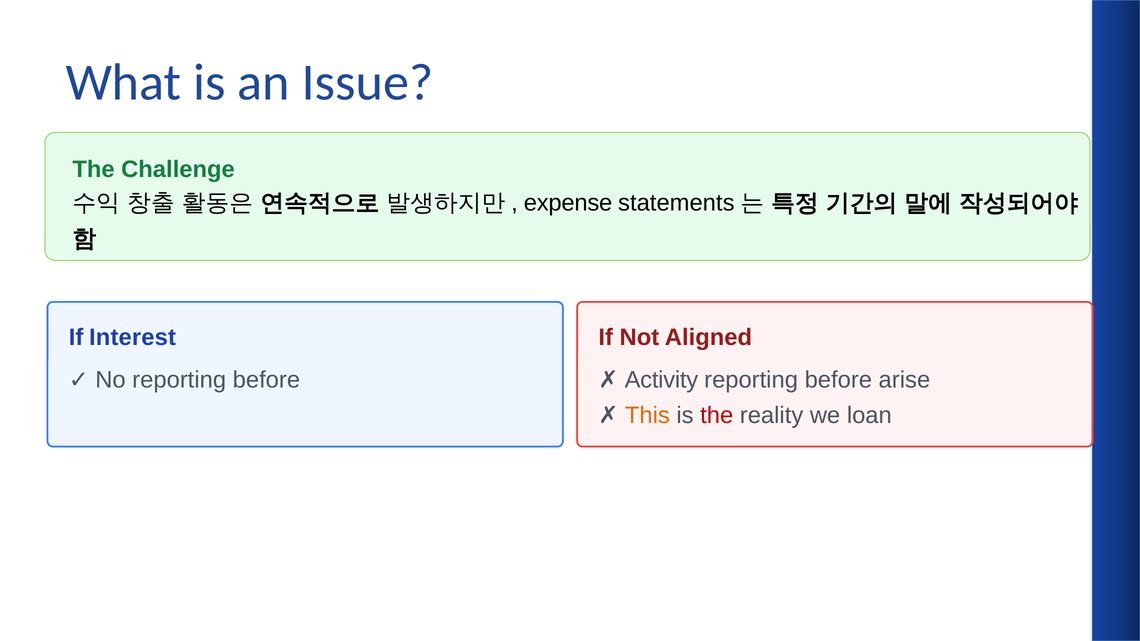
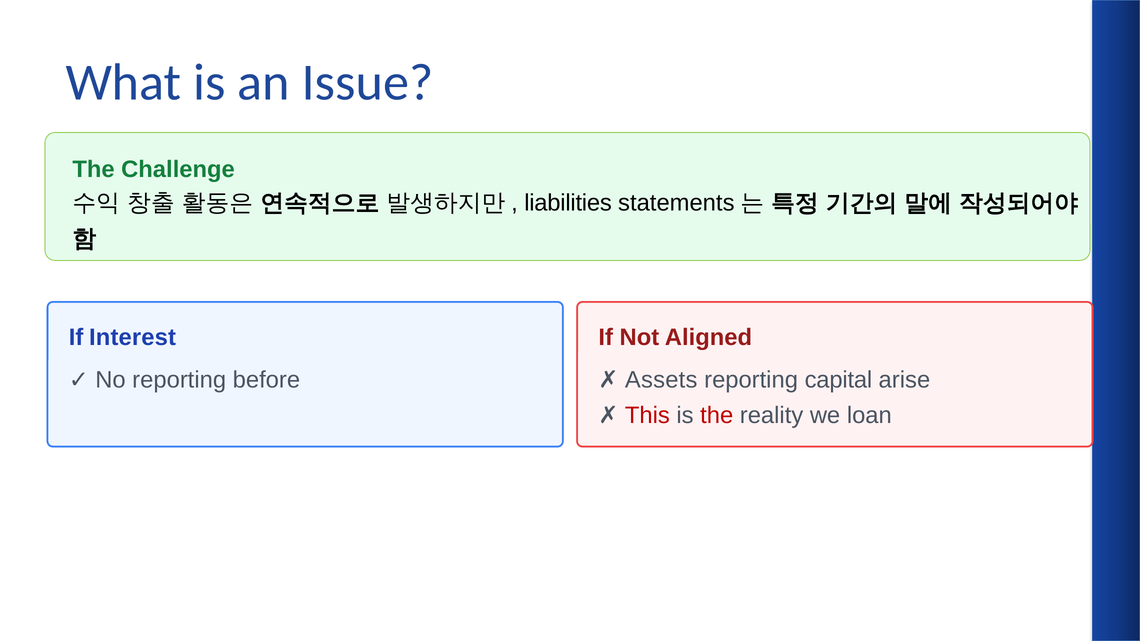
expense: expense -> liabilities (568, 203)
Activity: Activity -> Assets (661, 380)
before: before -> capital (838, 380)
This colour: orange -> red (647, 416)
